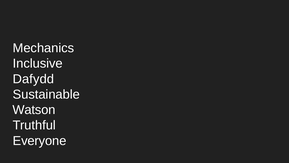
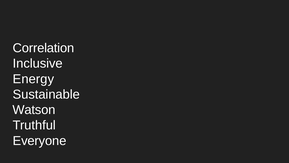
Mechanics: Mechanics -> Correlation (44, 48)
Dafydd: Dafydd -> Energy (33, 79)
